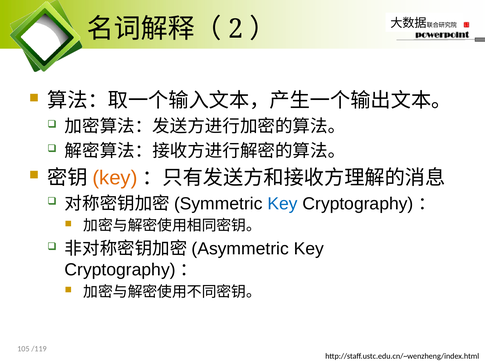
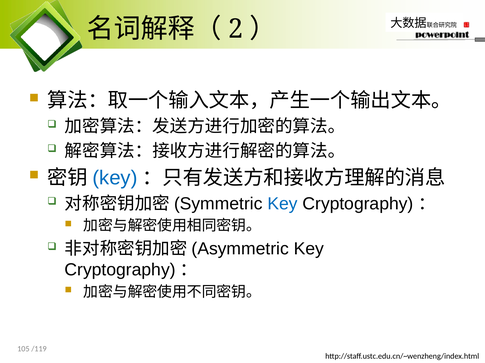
key colour: orange -> blue (115, 178)
